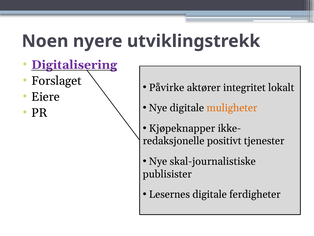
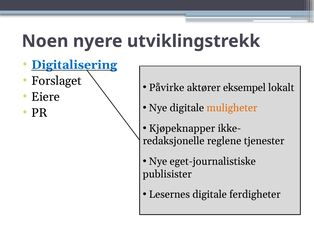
Digitalisering colour: purple -> blue (74, 65)
integritet: integritet -> eksempel (244, 87)
positivt: positivt -> reglene (224, 141)
skal-journalistiske: skal-journalistiske -> eget-journalistiske (213, 161)
